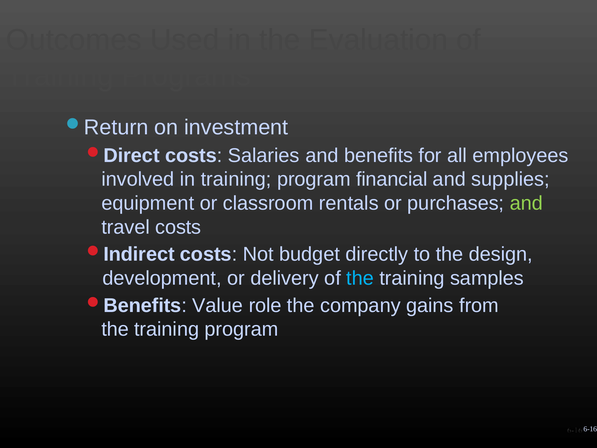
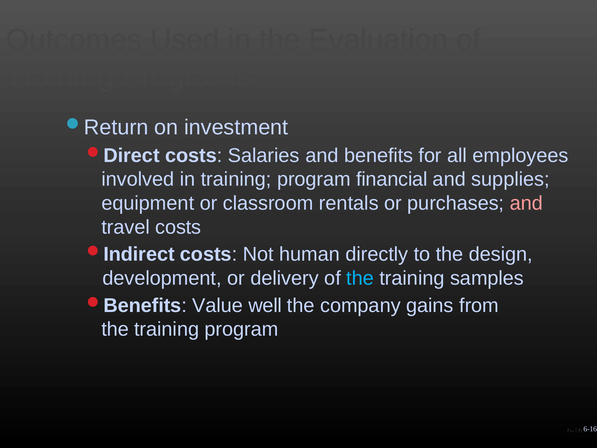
and colour: light green -> pink (526, 203)
budget: budget -> human (309, 254)
role: role -> well (265, 305)
